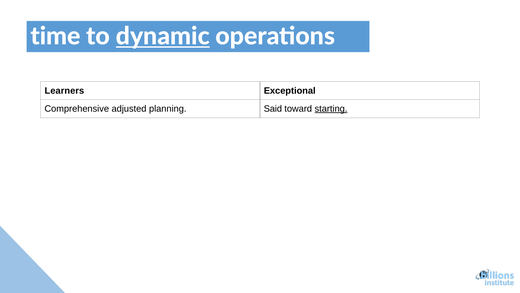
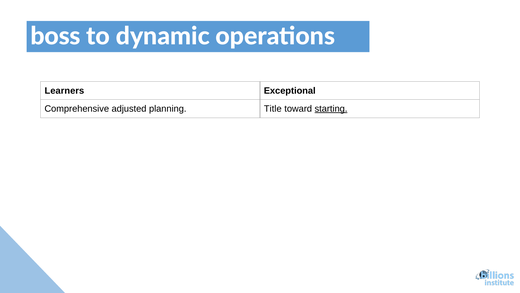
time: time -> boss (56, 36)
dynamic underline: present -> none (163, 36)
Said: Said -> Title (273, 109)
